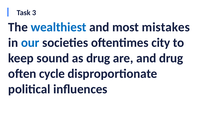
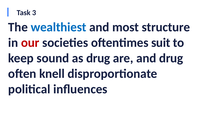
mistakes: mistakes -> structure (166, 27)
our colour: blue -> red (30, 42)
city: city -> suit (161, 42)
cycle: cycle -> knell (52, 73)
